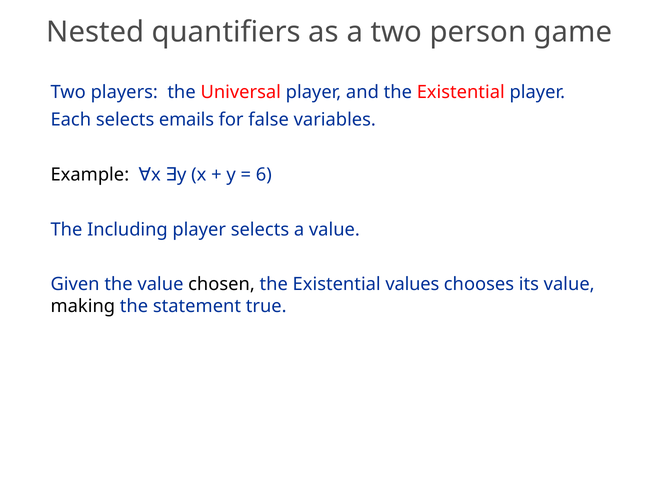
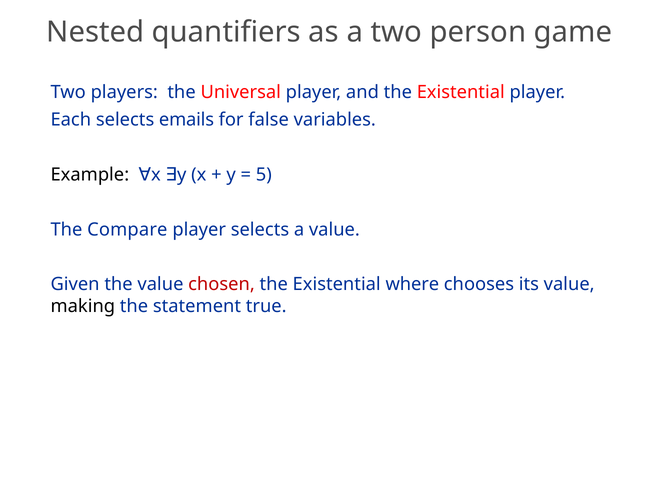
6: 6 -> 5 (264, 175)
Including: Including -> Compare (127, 230)
chosen colour: black -> red (221, 285)
values: values -> where (412, 285)
